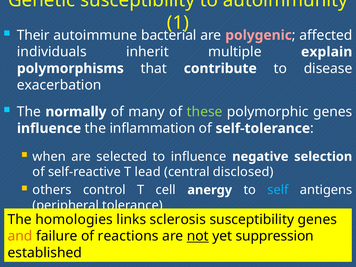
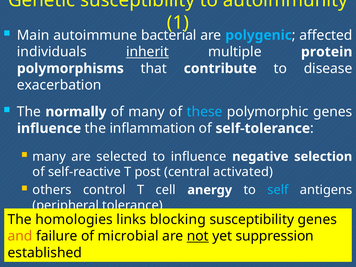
Their: Their -> Main (33, 35)
polygenic colour: pink -> light blue (259, 35)
inherit underline: none -> present (147, 52)
explain: explain -> protein (327, 52)
these colour: light green -> light blue (205, 112)
when: when -> many (49, 157)
lead: lead -> post (148, 172)
disclosed: disclosed -> activated (243, 172)
sclerosis: sclerosis -> blocking (178, 219)
reactions: reactions -> microbial (128, 236)
